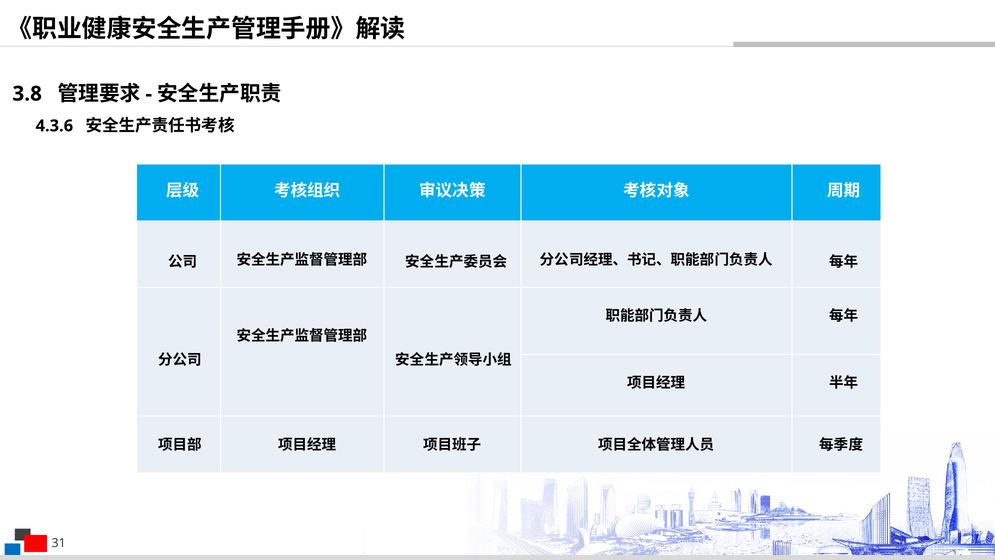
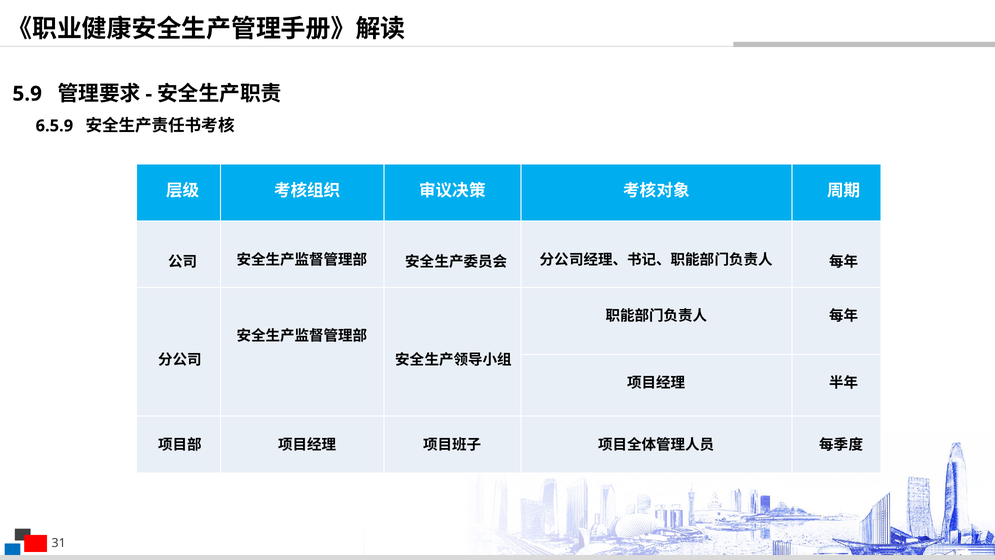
3.8: 3.8 -> 5.9 (27, 94)
4.3.6: 4.3.6 -> 6.5.9 (54, 126)
